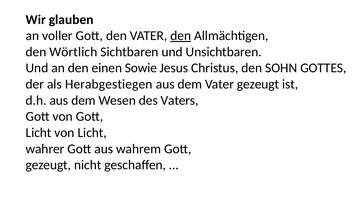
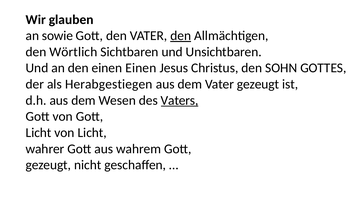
voller: voller -> sowie (57, 36)
einen Sowie: Sowie -> Einen (141, 68)
Vaters underline: none -> present (180, 100)
